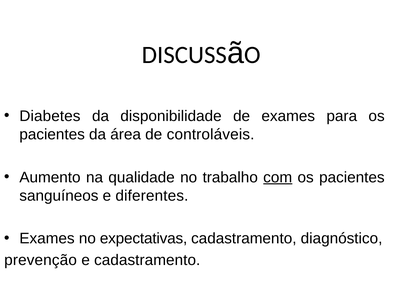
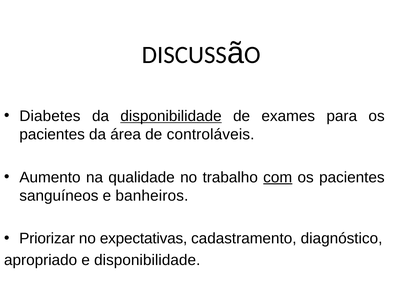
disponibilidade underline: none -> present (171, 116)
diferentes: diferentes -> banheiros (152, 196)
Exames: Exames -> Priorizar (47, 239)
prevenção: prevenção -> apropriado (41, 260)
e cadastramento: cadastramento -> disponibilidade (147, 260)
